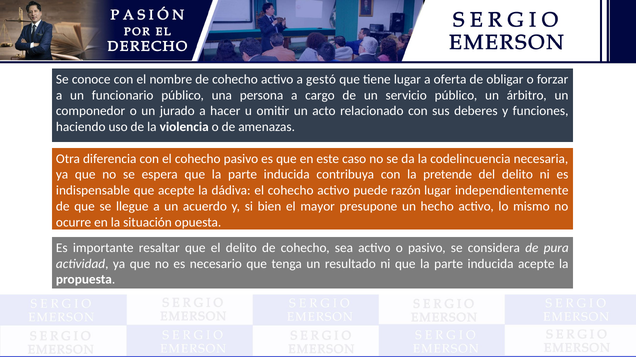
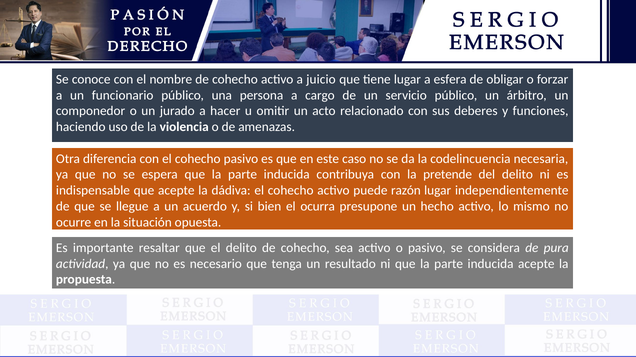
gestó: gestó -> juicio (321, 79)
oferta: oferta -> esfera (450, 79)
mayor: mayor -> ocurra (318, 207)
